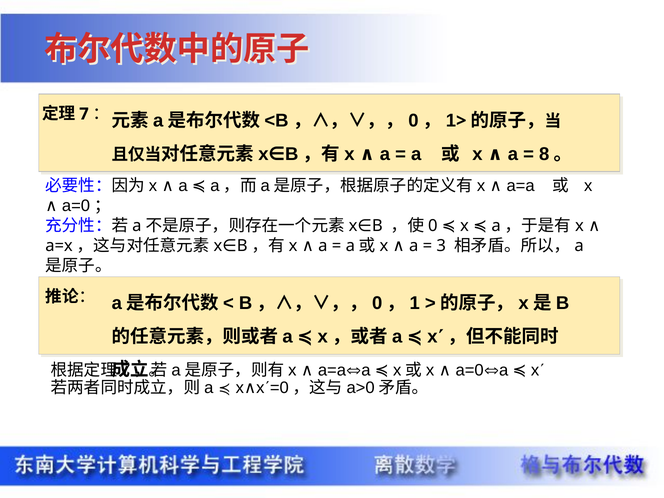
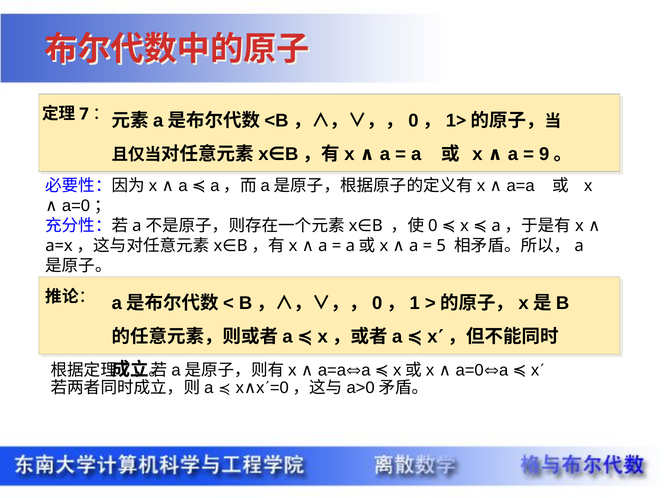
8: 8 -> 9 (544, 154)
3: 3 -> 5 (441, 246)
